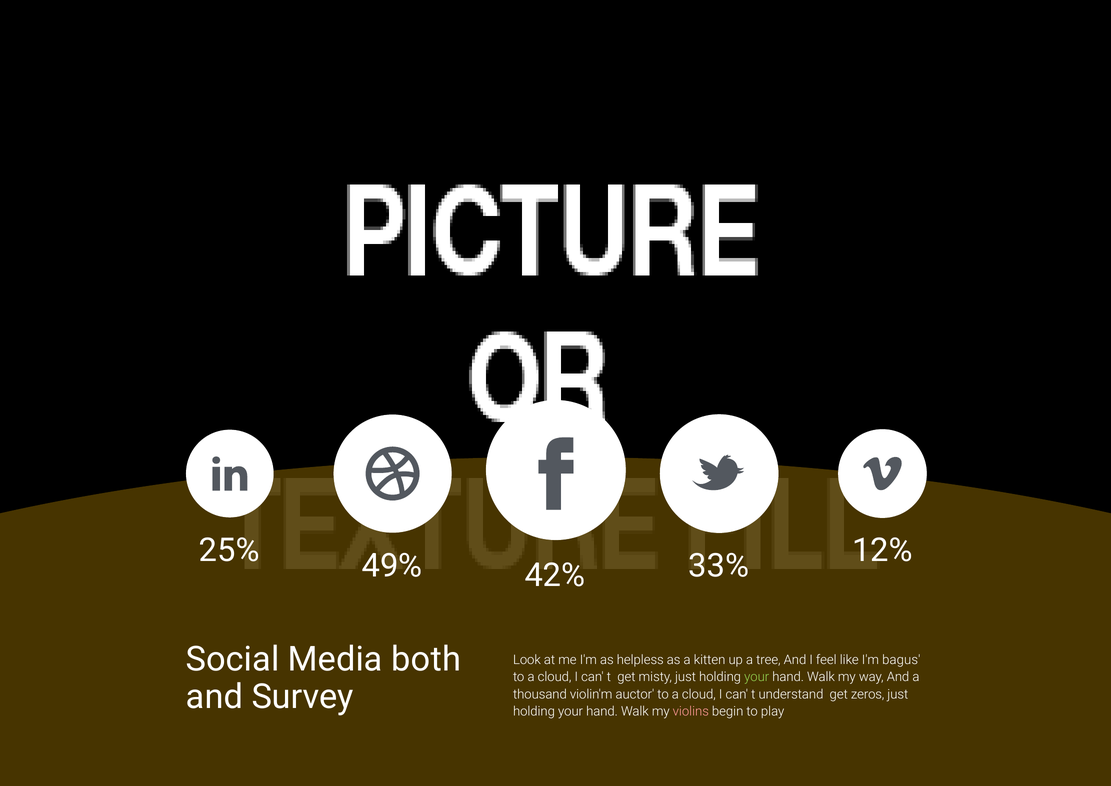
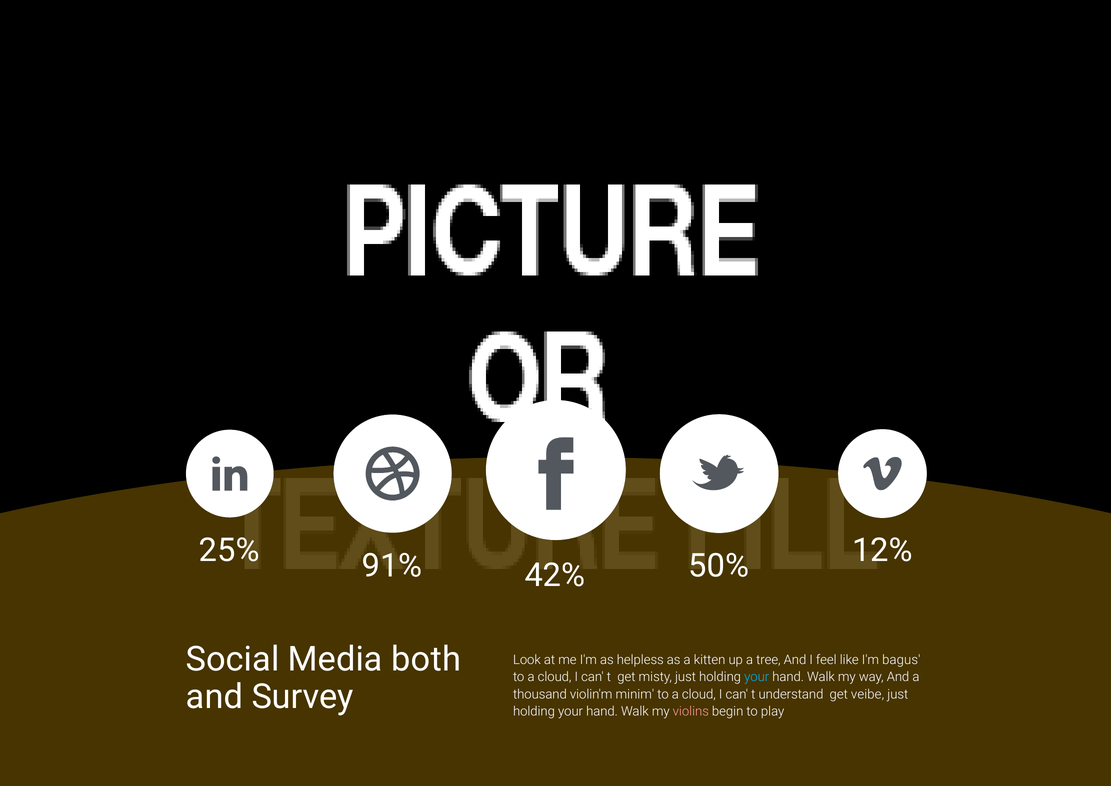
49%: 49% -> 91% (392, 565)
33%: 33% -> 50% (719, 565)
your colour: light green -> light blue (757, 676)
auctor: auctor -> minim (635, 694)
zeros: zeros -> veibe (868, 694)
